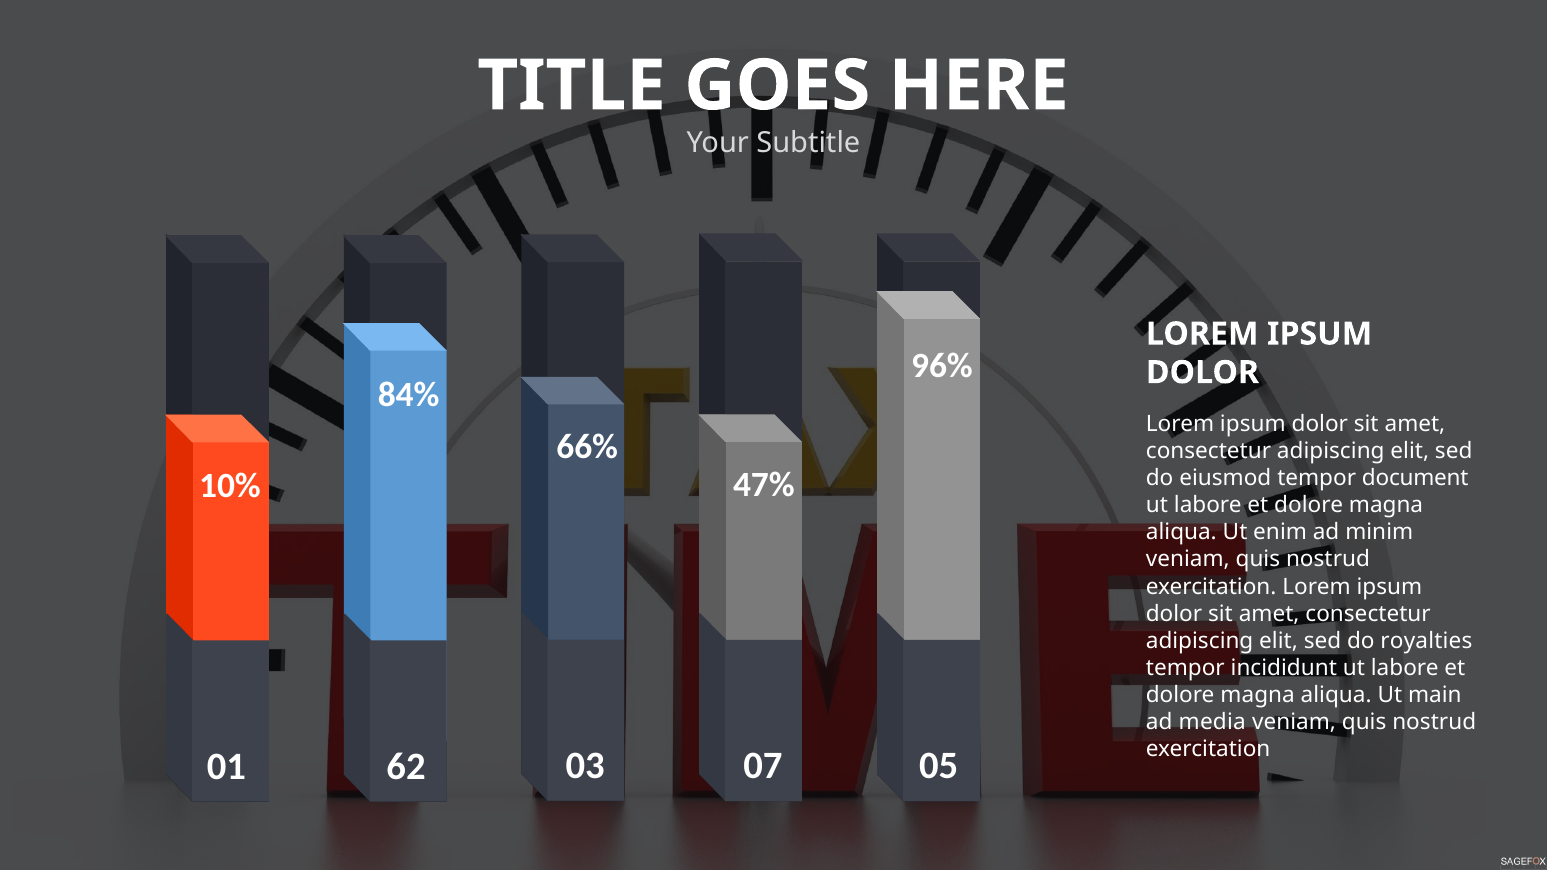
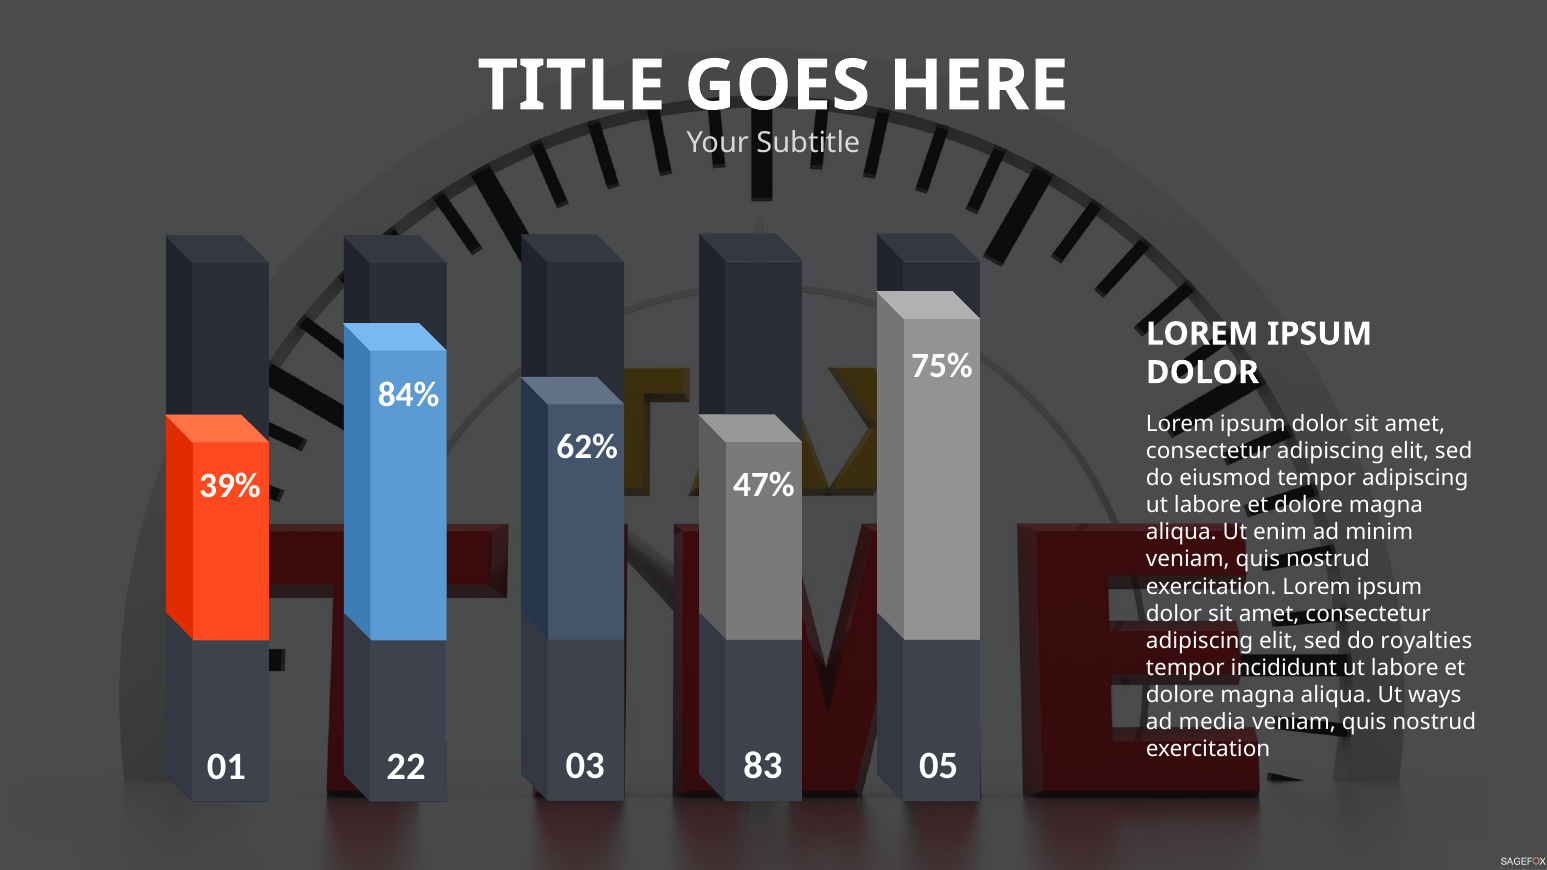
96%: 96% -> 75% (942, 366)
66%: 66% -> 62% (587, 447)
10%: 10% -> 39% (230, 486)
tempor document: document -> adipiscing (1415, 478)
main: main -> ways (1435, 695)
62: 62 -> 22 (406, 767)
07: 07 -> 83 (763, 766)
